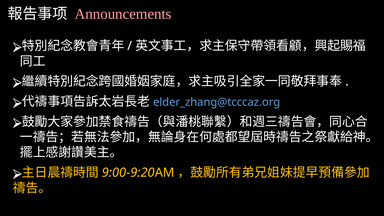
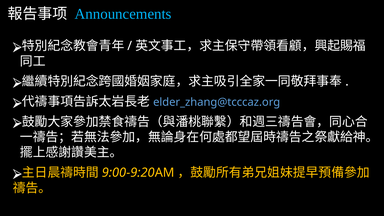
Announcements colour: pink -> light blue (123, 14)
